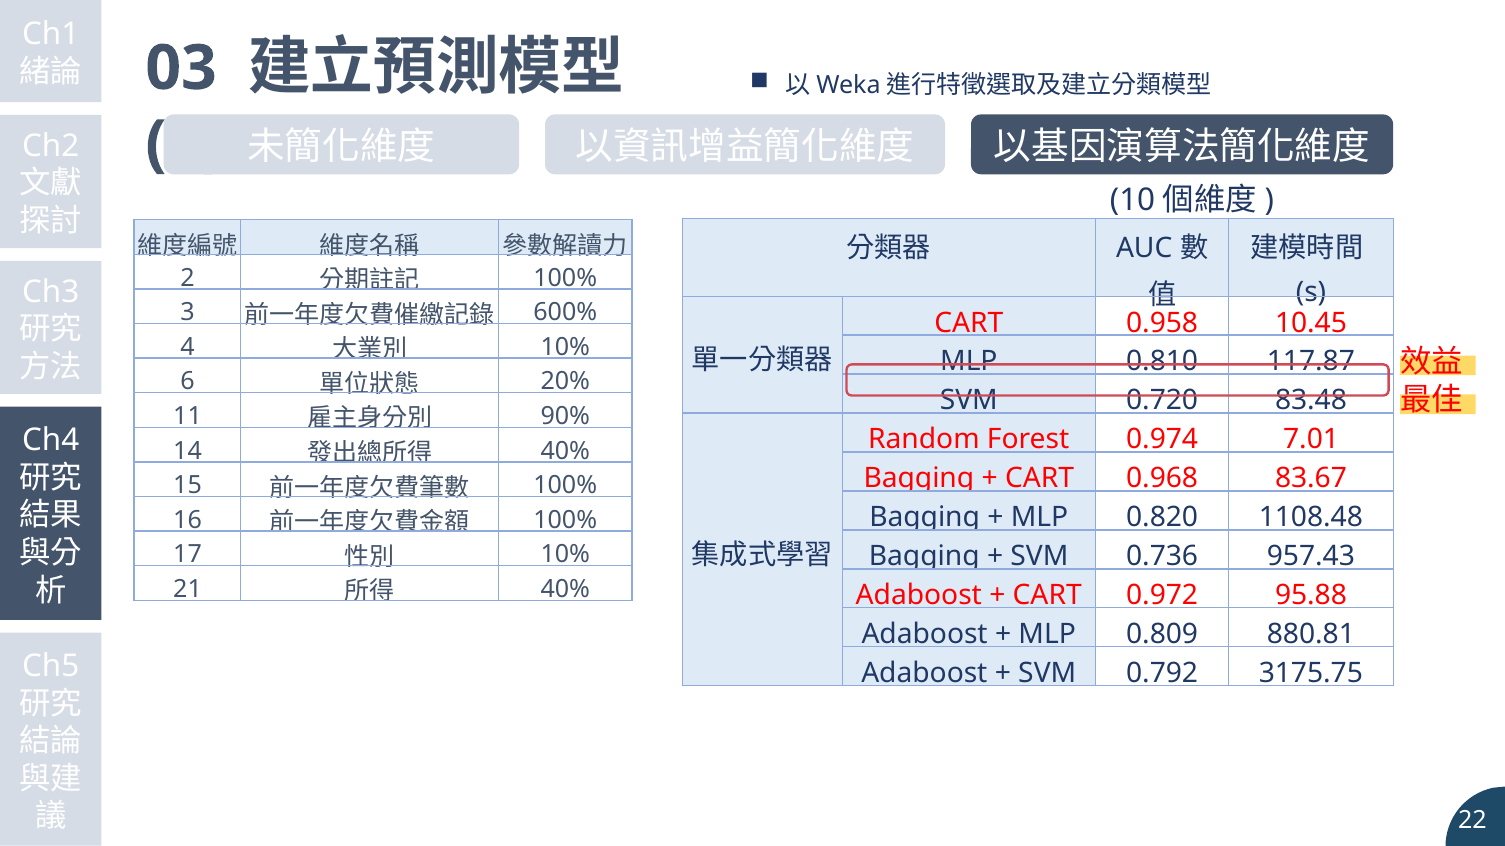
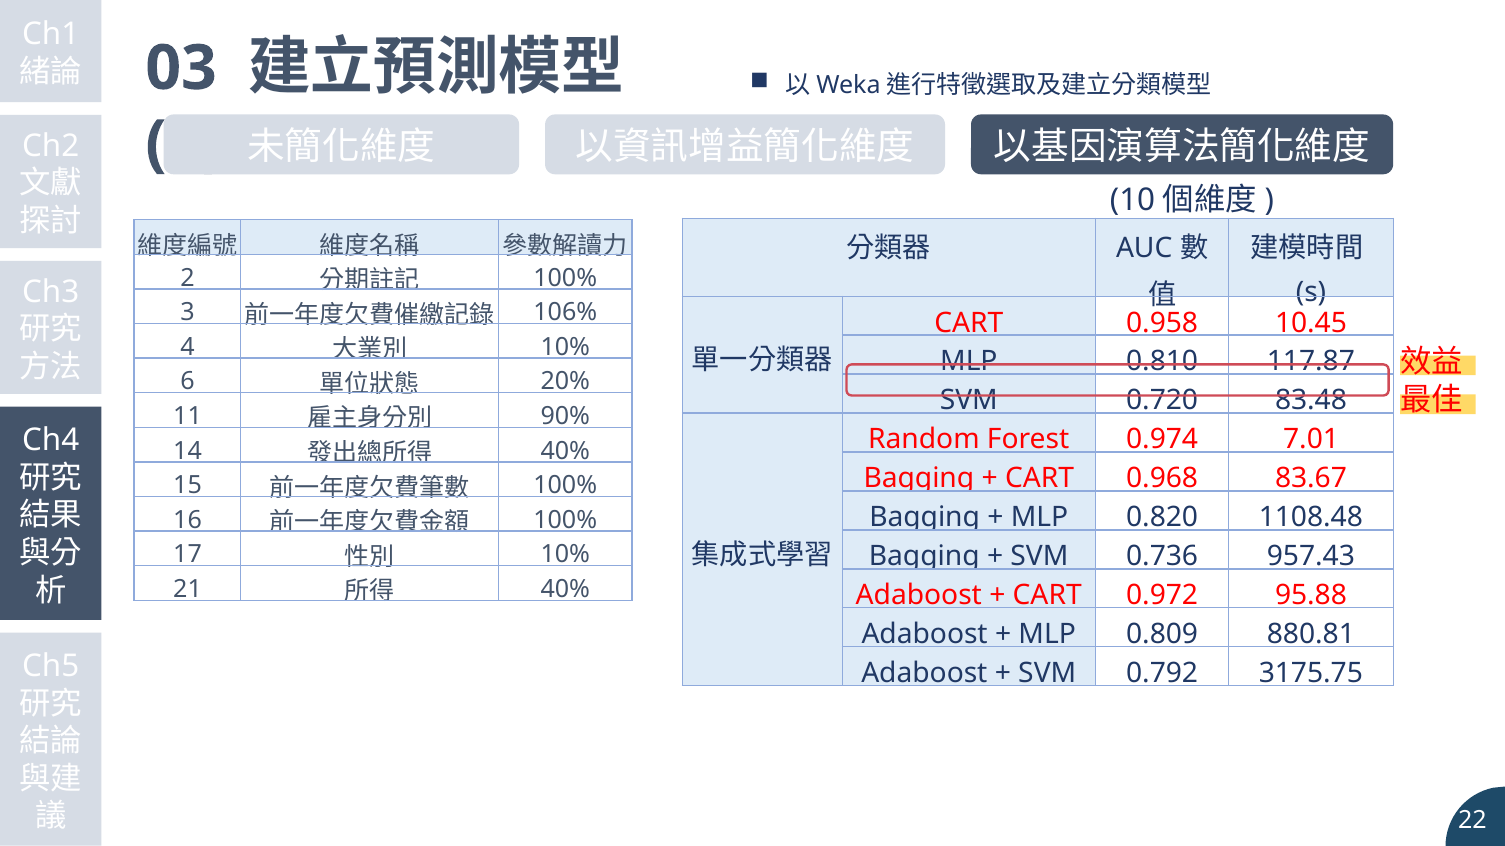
600%: 600% -> 106% (565, 313)
